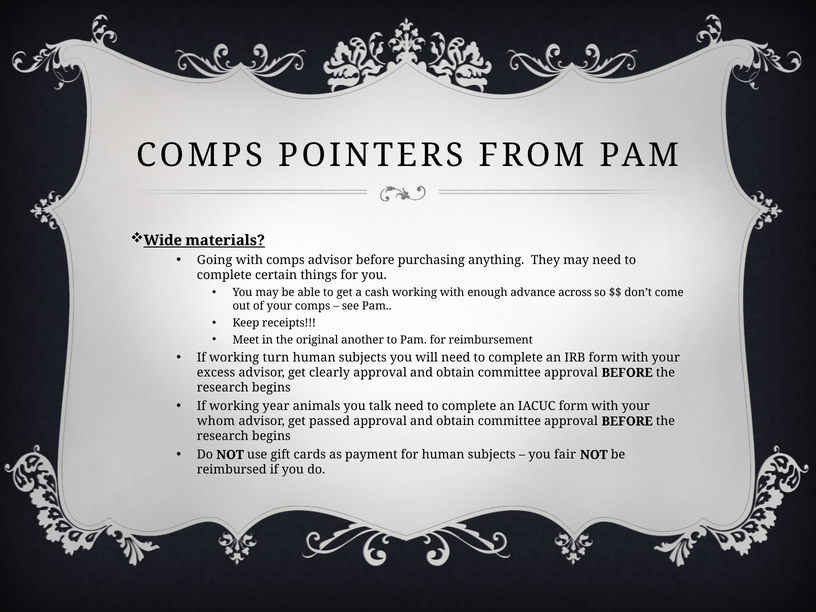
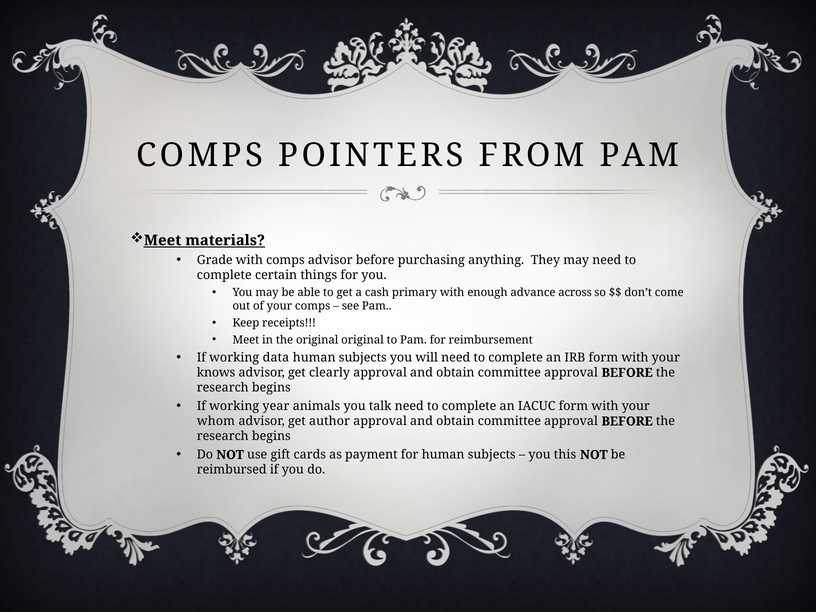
Wide: Wide -> Meet (163, 240)
Going: Going -> Grade (215, 260)
cash working: working -> primary (414, 293)
original another: another -> original (363, 340)
turn: turn -> data (276, 358)
excess: excess -> knows (216, 373)
passed: passed -> author (330, 421)
fair: fair -> this (565, 455)
